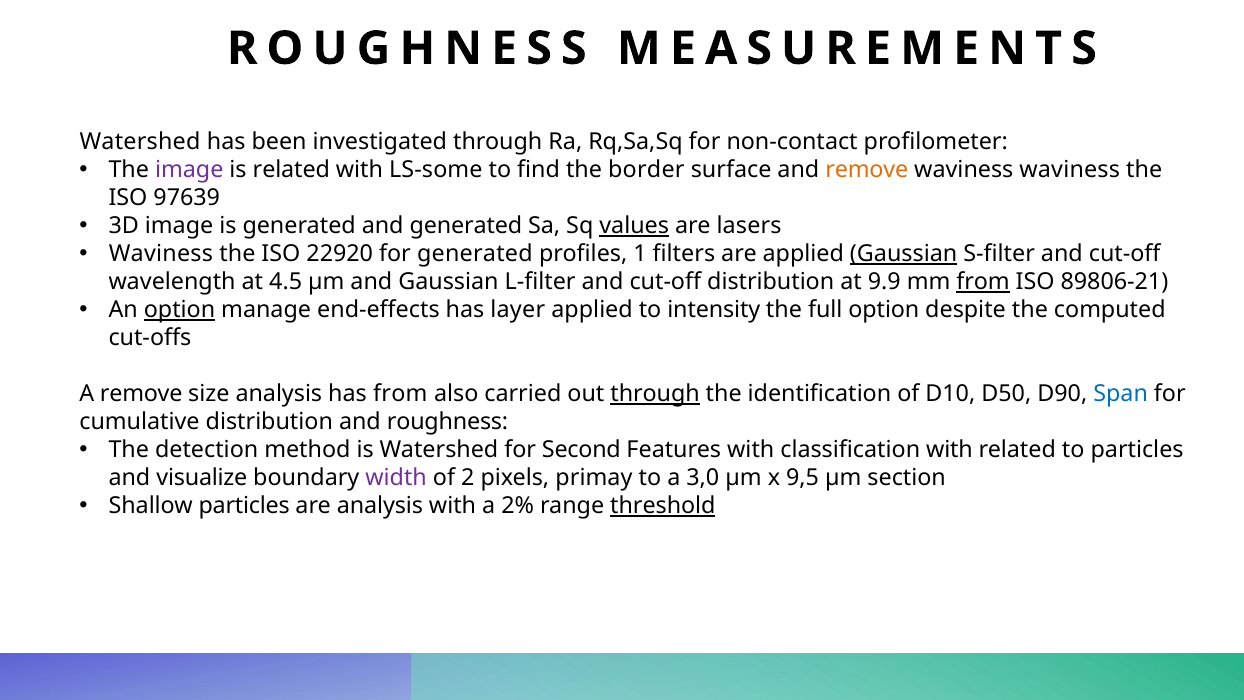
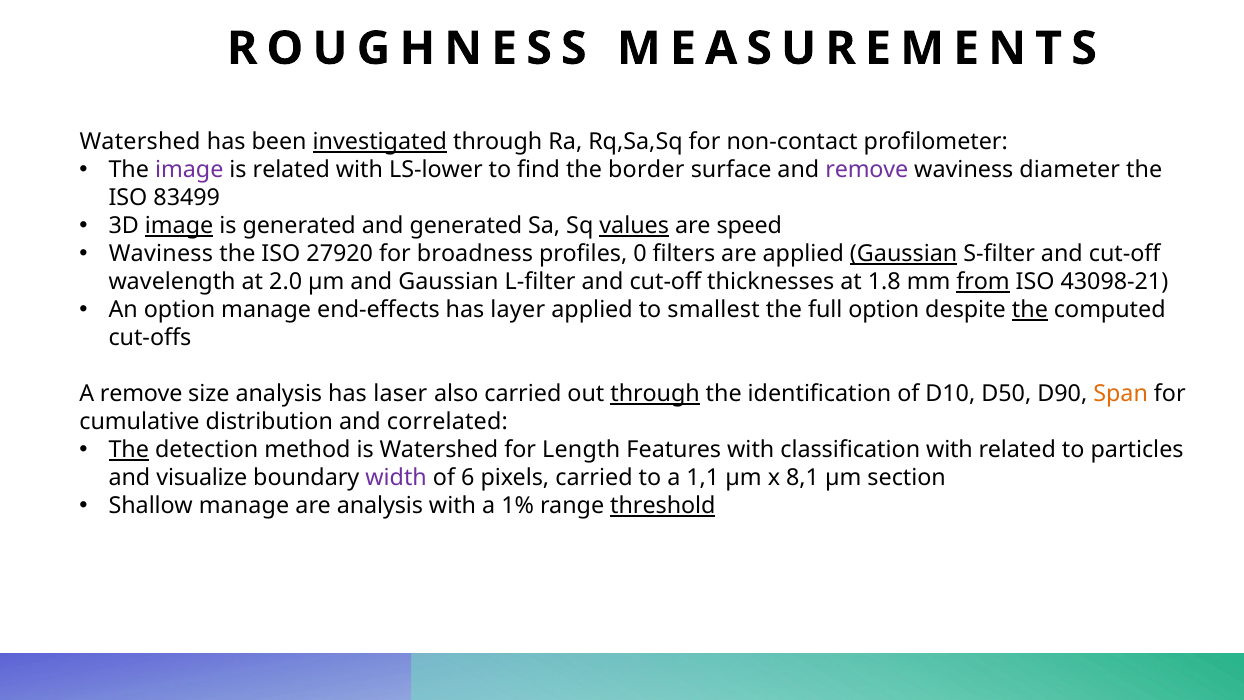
investigated underline: none -> present (380, 142)
LS-some: LS-some -> LS-lower (436, 170)
remove colour: orange -> purple (867, 170)
waviness waviness: waviness -> diameter (1070, 170)
97639: 97639 -> 83499 (187, 198)
image underline: none -> present (179, 226)
lasers: lasers -> speed (749, 226)
22920: 22920 -> 27920 (340, 254)
for generated: generated -> broadness (475, 254)
1: 1 -> 0 (640, 254)
4.5: 4.5 -> 2.0 (286, 282)
cut-off distribution: distribution -> thicknesses (771, 282)
9.9: 9.9 -> 1.8 (884, 282)
89806-21: 89806-21 -> 43098-21 (1114, 282)
option underline: present -> none (180, 310)
intensity: intensity -> smallest (714, 310)
the underline: none -> present (1030, 310)
has from: from -> laser (400, 394)
Span colour: blue -> orange (1121, 394)
and roughness: roughness -> correlated (447, 422)
The underline: none -> present (129, 450)
Second: Second -> Length (581, 450)
2: 2 -> 6 (468, 478)
pixels primay: primay -> carried (594, 478)
3,0: 3,0 -> 1,1 (703, 478)
9,5: 9,5 -> 8,1 (803, 478)
Shallow particles: particles -> manage (244, 506)
2%: 2% -> 1% (518, 506)
